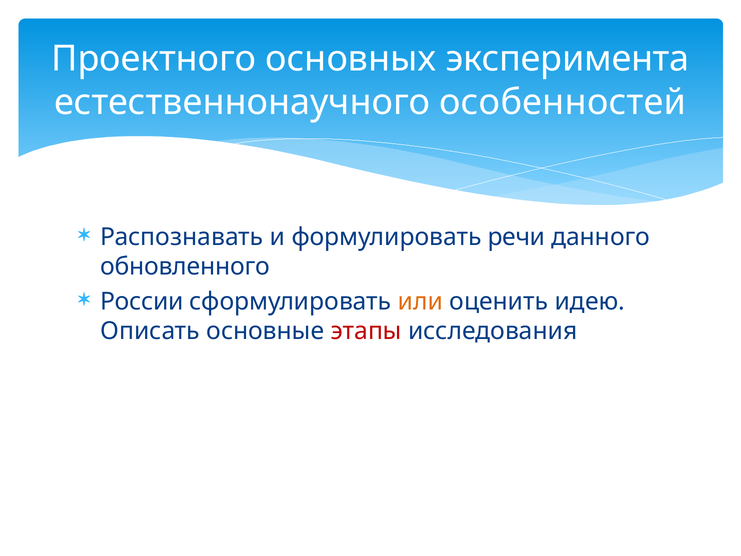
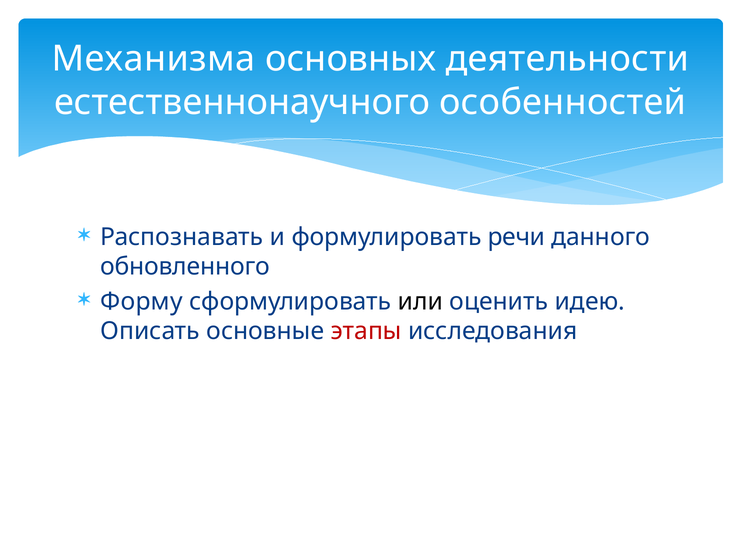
Проектного: Проектного -> Механизма (153, 59)
эксперимента: эксперимента -> деятельности (567, 59)
России: России -> Форму (142, 301)
или colour: orange -> black (420, 301)
